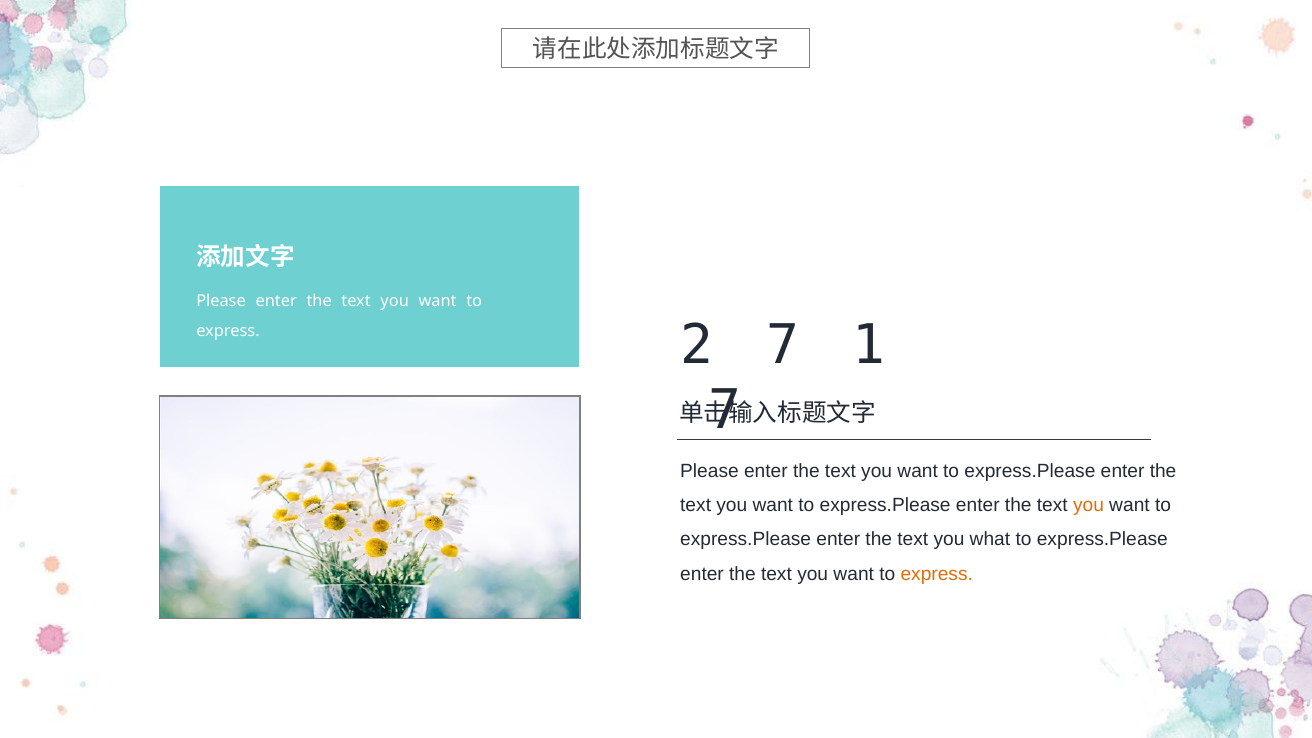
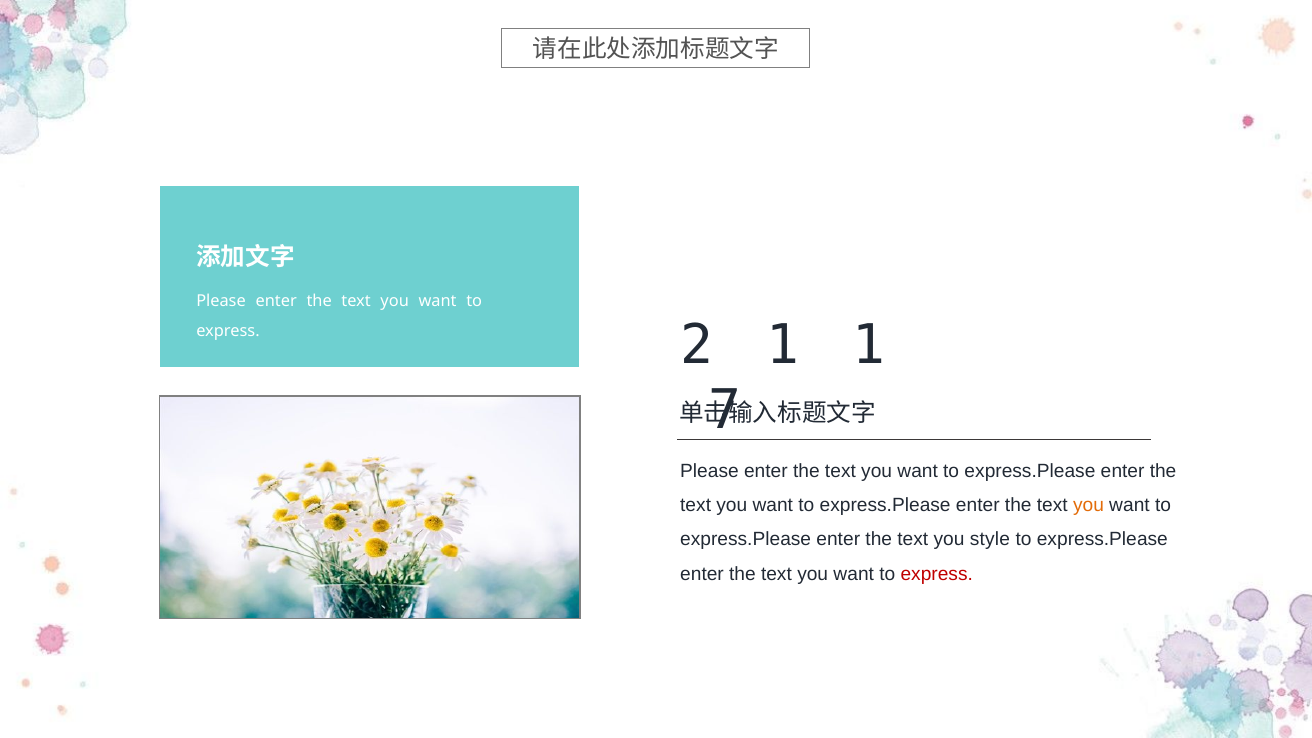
2 7: 7 -> 1 (783, 345)
what: what -> style (990, 540)
express colour: orange -> red (937, 574)
